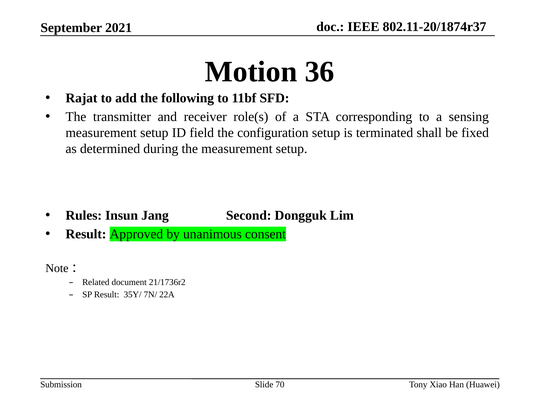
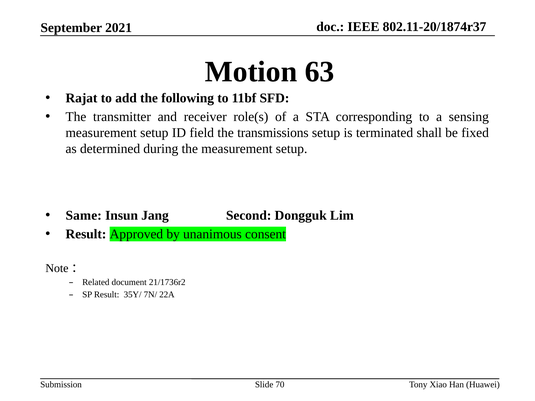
36: 36 -> 63 (320, 72)
configuration: configuration -> transmissions (273, 133)
Rules: Rules -> Same (84, 216)
